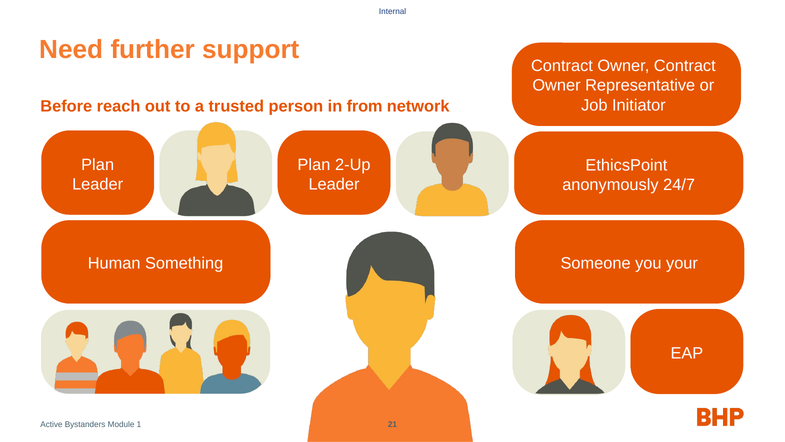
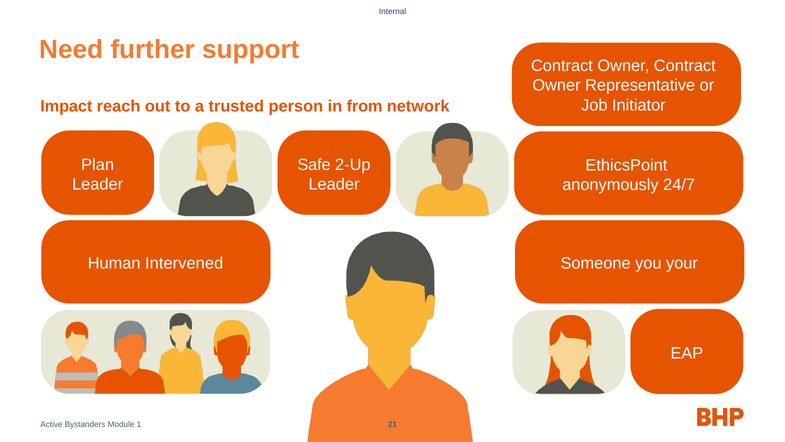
Before: Before -> Impact (66, 106)
Plan: Plan -> Safe (314, 165)
Something: Something -> Intervened (184, 263)
